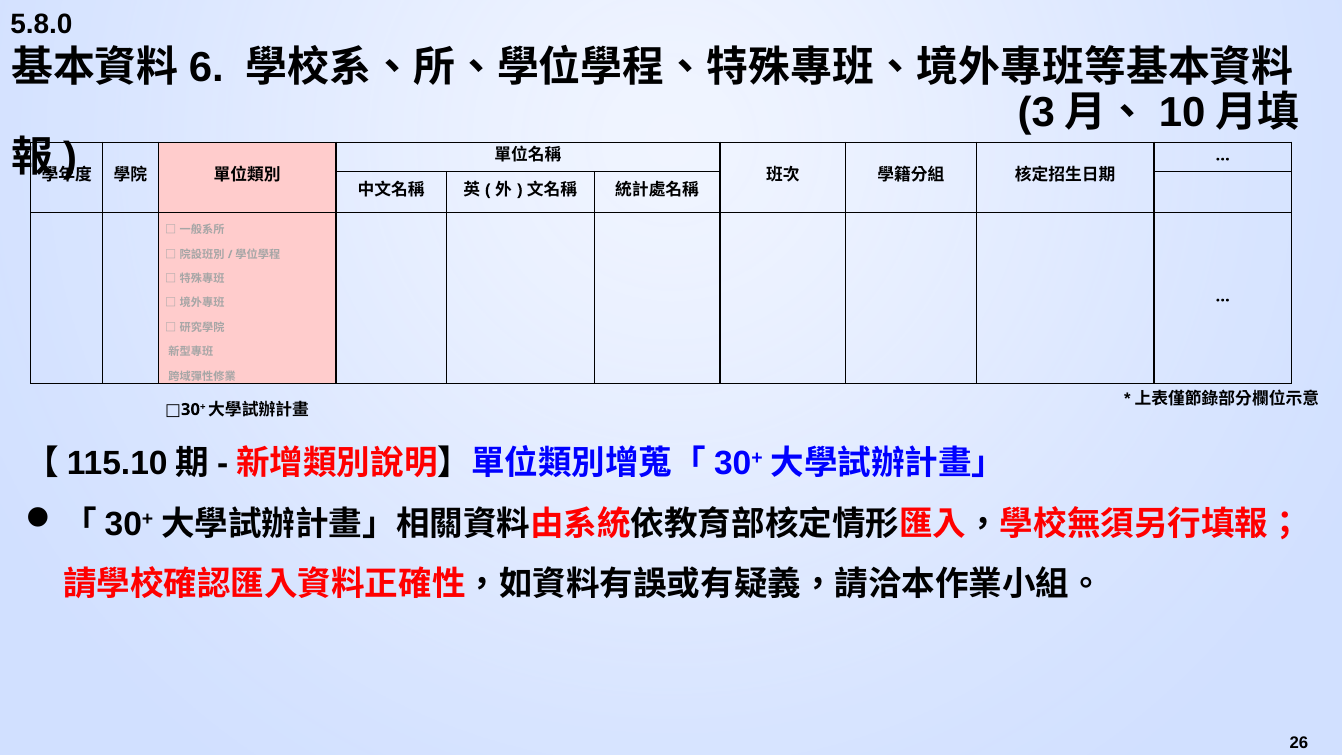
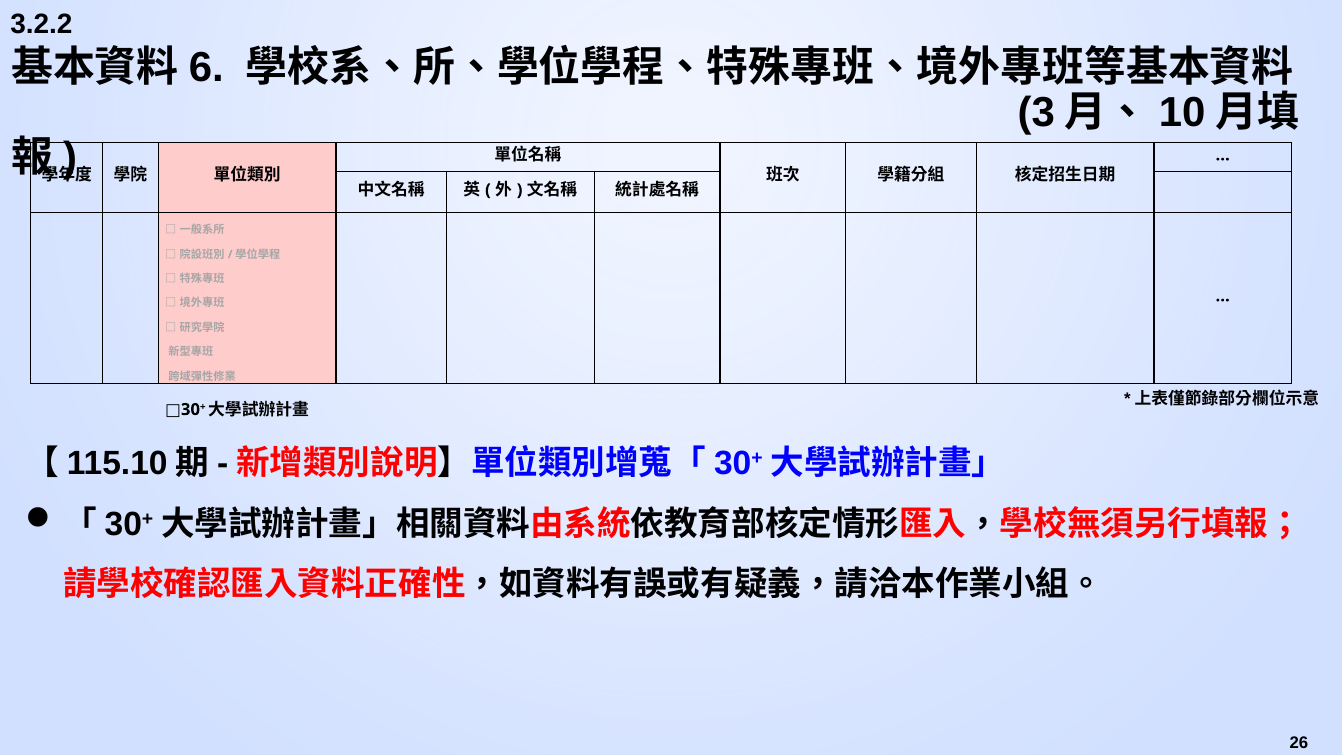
5.8.0: 5.8.0 -> 3.2.2 (41, 24)
